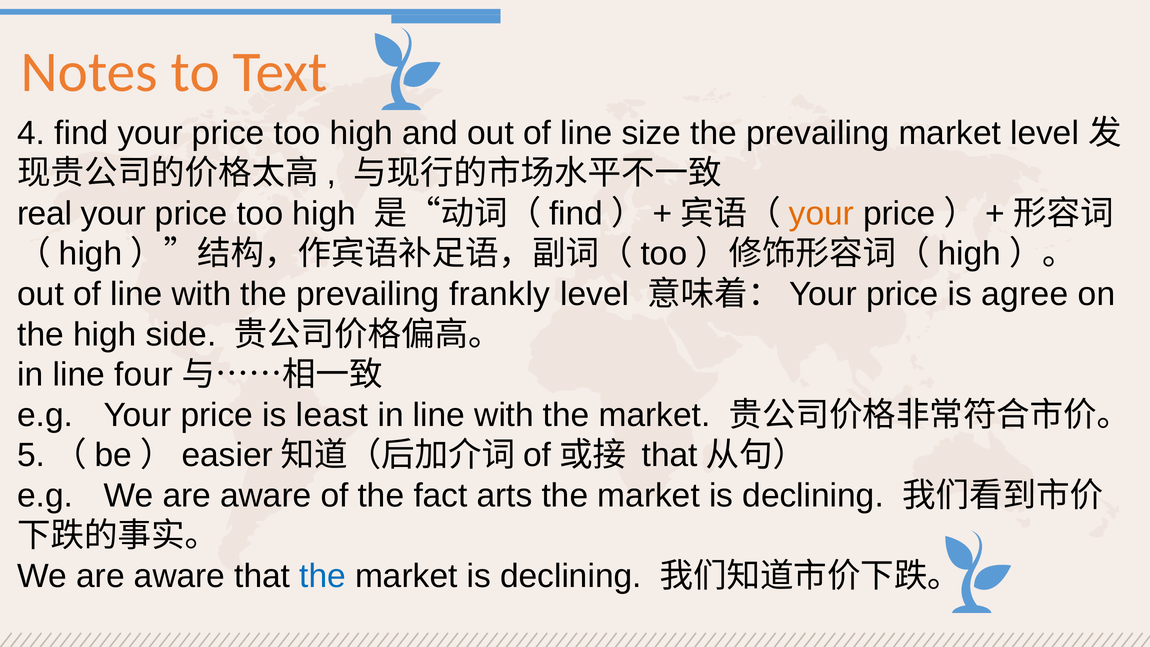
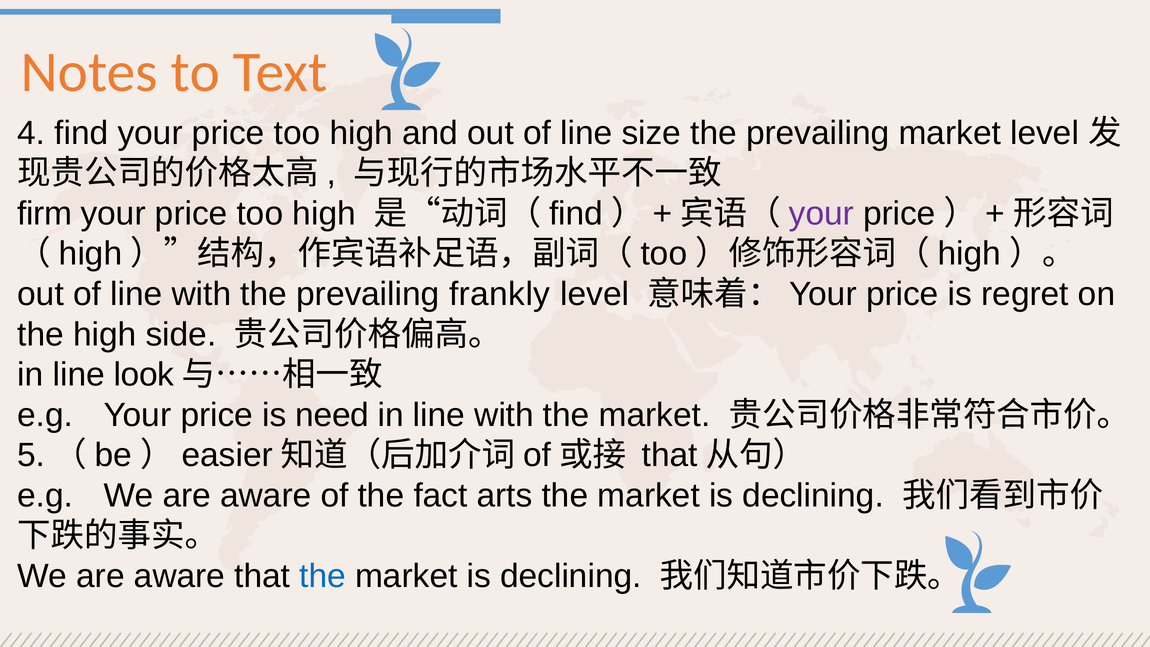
real: real -> firm (45, 214)
your colour: orange -> purple (821, 214)
agree: agree -> regret (1025, 294)
four: four -> look (144, 375)
least: least -> need (332, 415)
